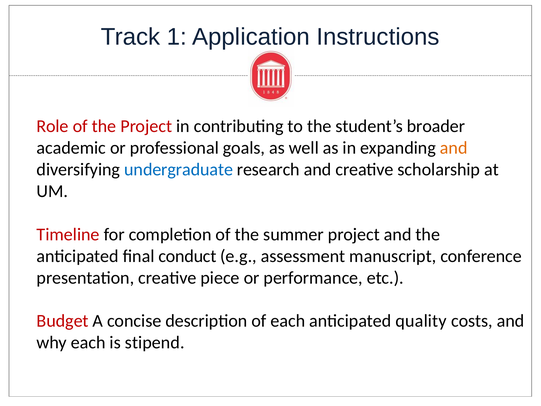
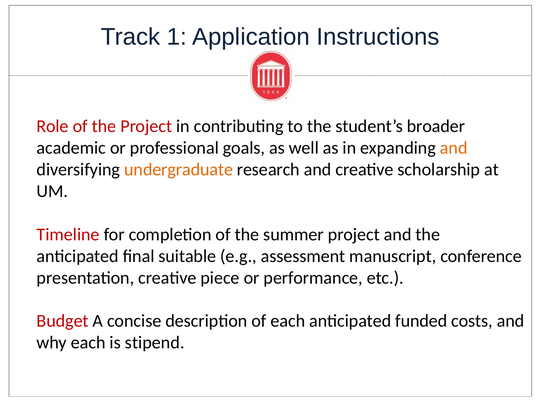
undergraduate colour: blue -> orange (179, 169)
conduct: conduct -> suitable (187, 256)
quality: quality -> funded (421, 321)
